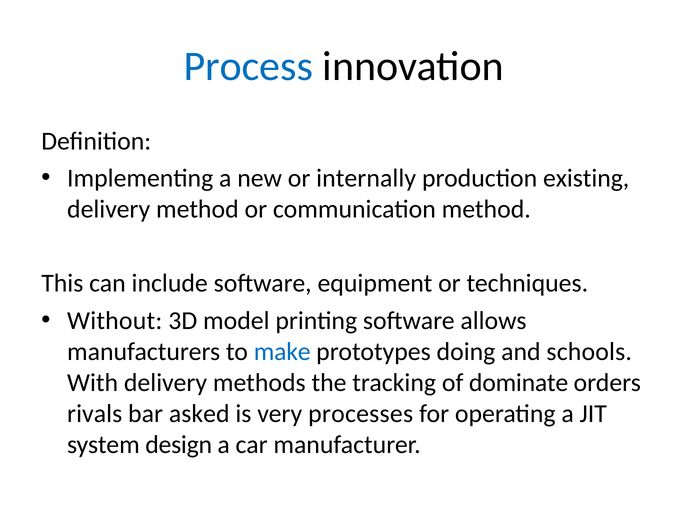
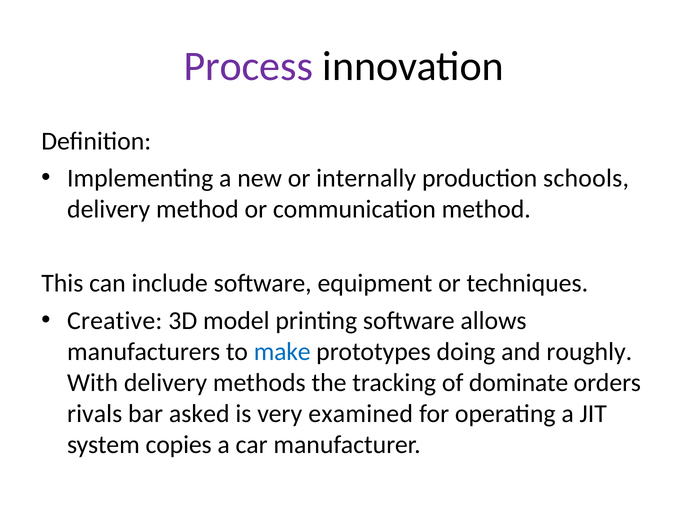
Process colour: blue -> purple (248, 67)
existing: existing -> schools (586, 178)
Without: Without -> Creative (115, 321)
schools: schools -> roughly (589, 352)
processes: processes -> examined (361, 414)
design: design -> copies (179, 445)
